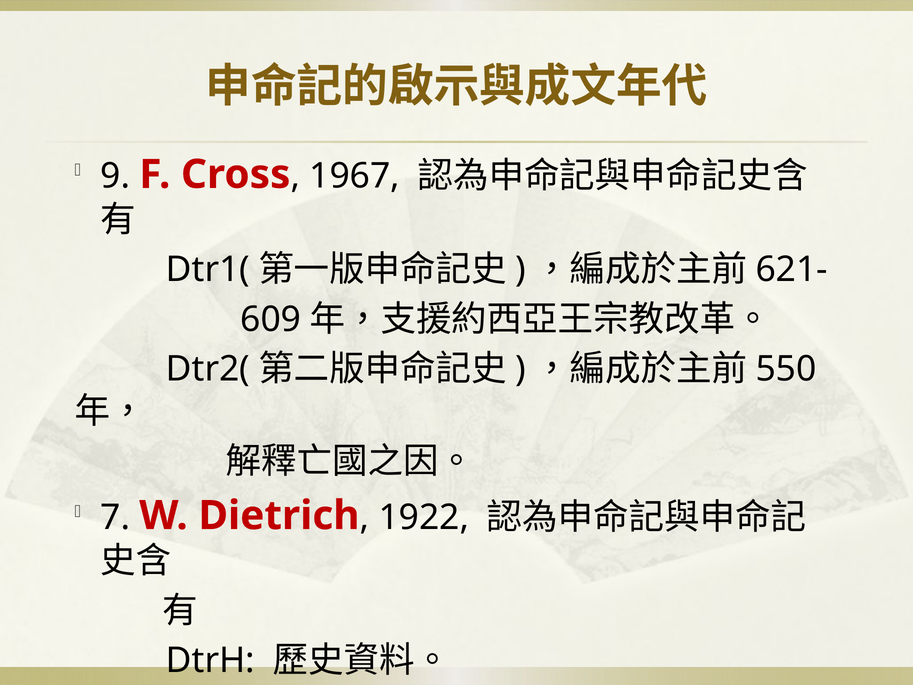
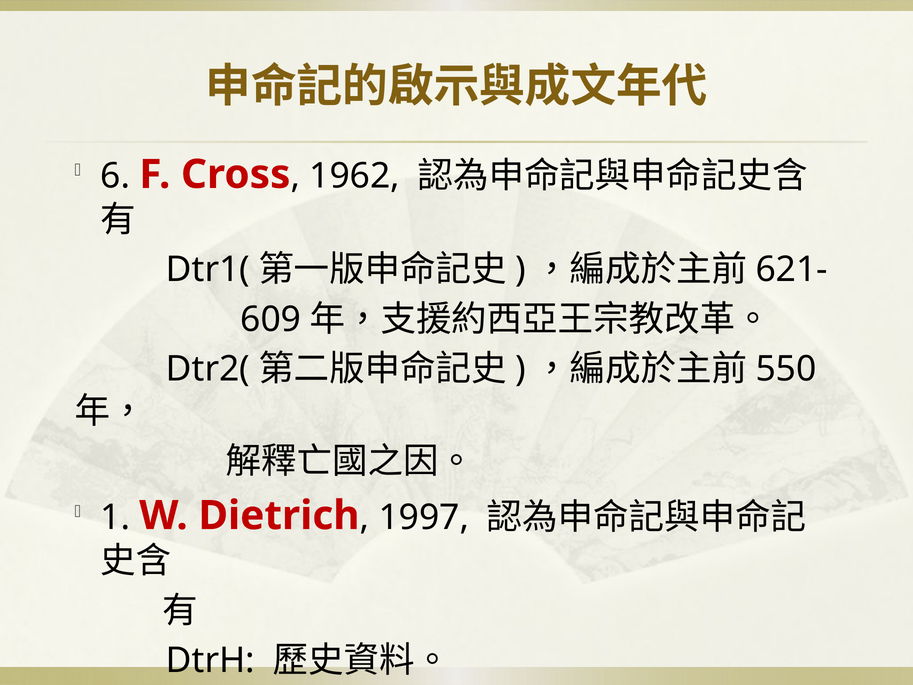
9: 9 -> 6 (115, 176)
1967: 1967 -> 1962 (355, 176)
7: 7 -> 1 (115, 517)
1922: 1922 -> 1997 (424, 517)
